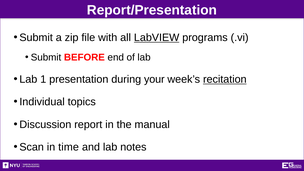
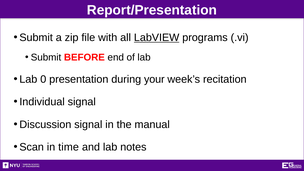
1: 1 -> 0 (43, 79)
recitation underline: present -> none (225, 79)
Individual topics: topics -> signal (82, 102)
Discussion report: report -> signal (88, 124)
